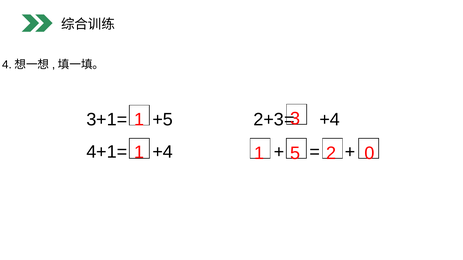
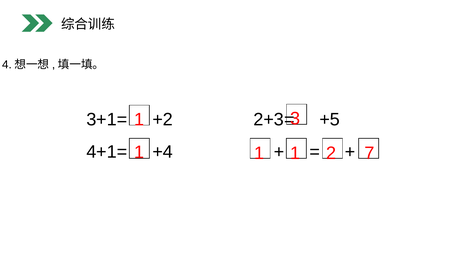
+5: +5 -> +2 (163, 120)
+4: +4 -> +5 (330, 120)
5: 5 -> 1 (295, 153)
0: 0 -> 7 (369, 153)
